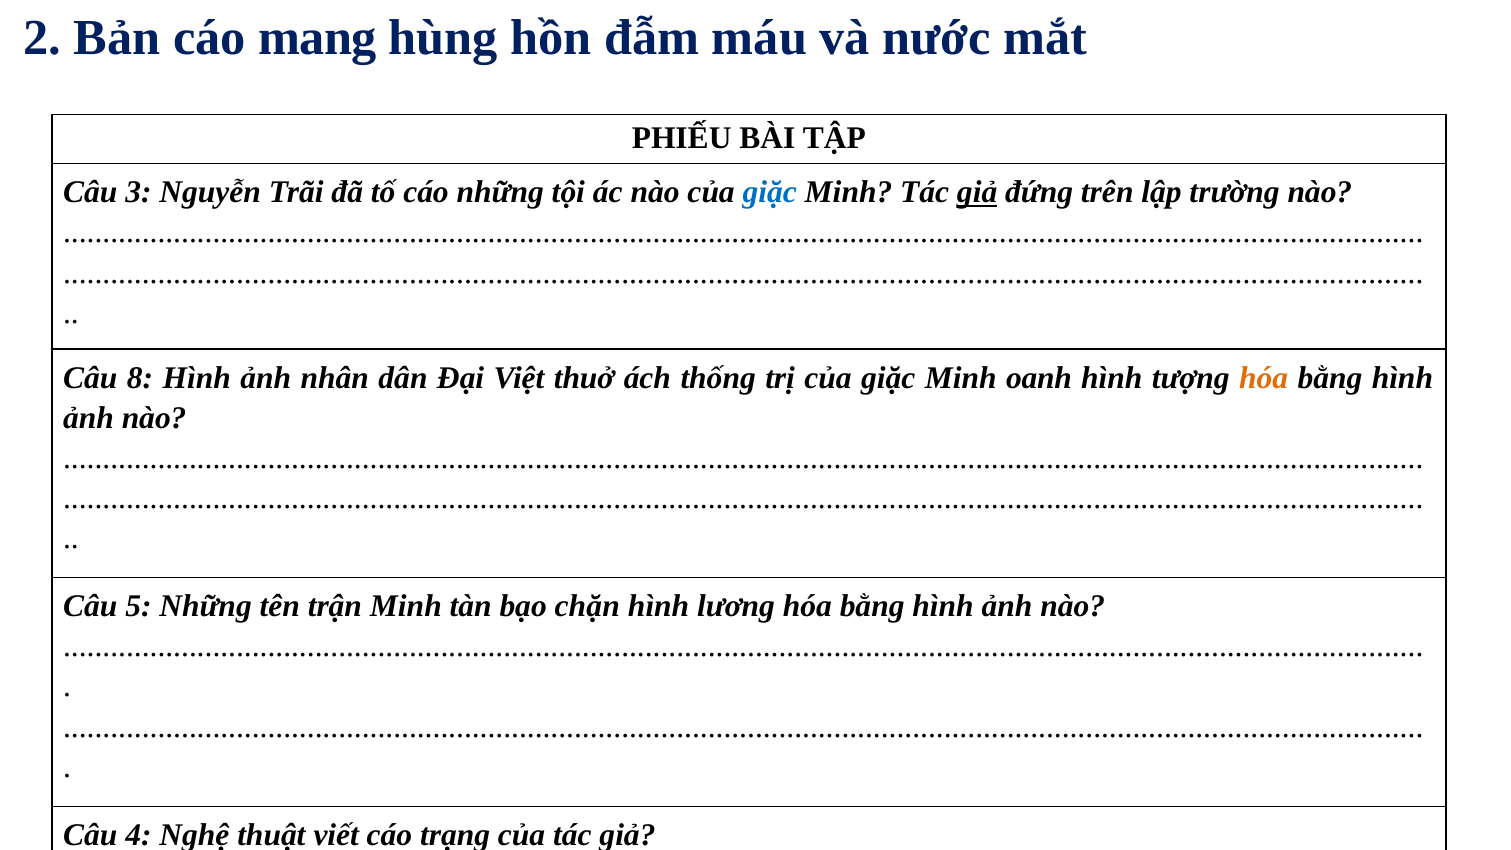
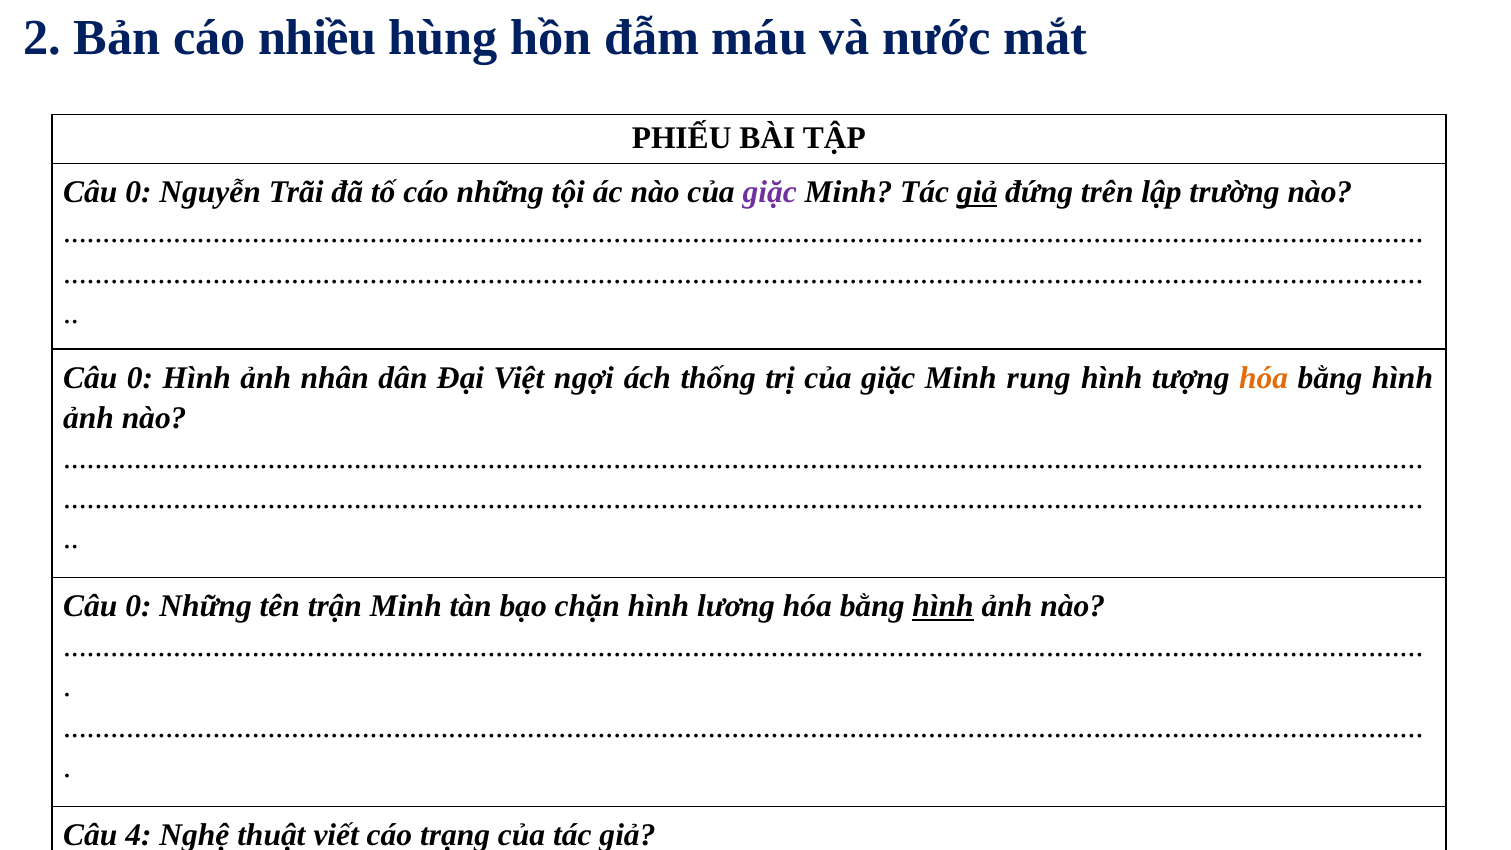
mang: mang -> nhiều (318, 38)
3: 3 -> 0 (138, 192)
giặc colour: blue -> purple (770, 192)
8: 8 -> 0 (140, 378)
thuở: thuở -> ngợi (584, 378)
oanh: oanh -> rung (1039, 378)
5: 5 -> 0 (138, 606)
hình underline: none -> present (943, 606)
